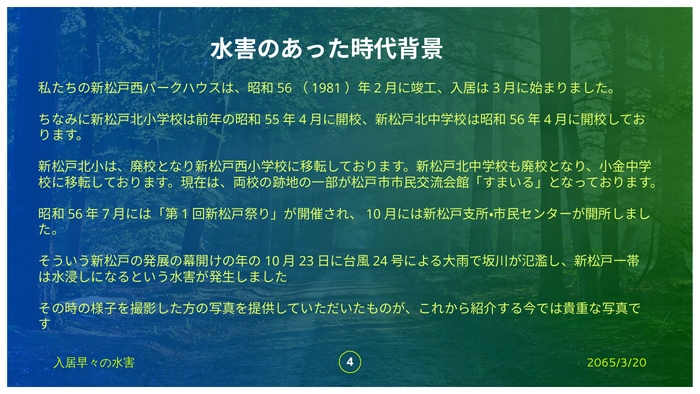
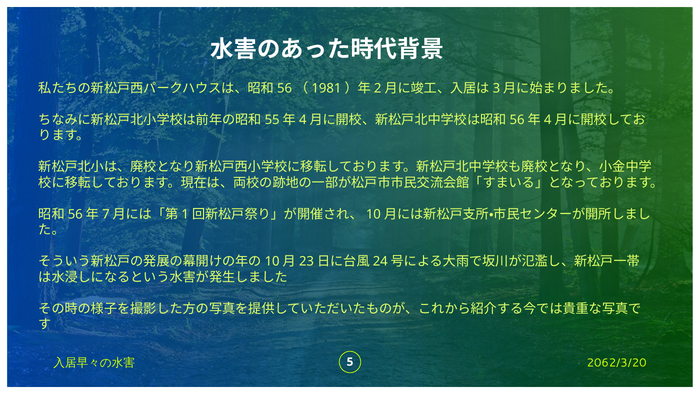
2065/3/20: 2065/3/20 -> 2062/3/20 (617, 363)
4: 4 -> 5 (350, 362)
